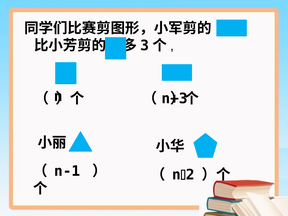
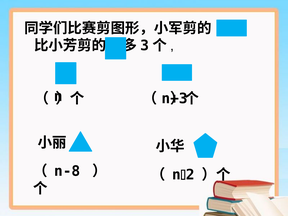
n-1: n-1 -> n-8 (67, 171)
